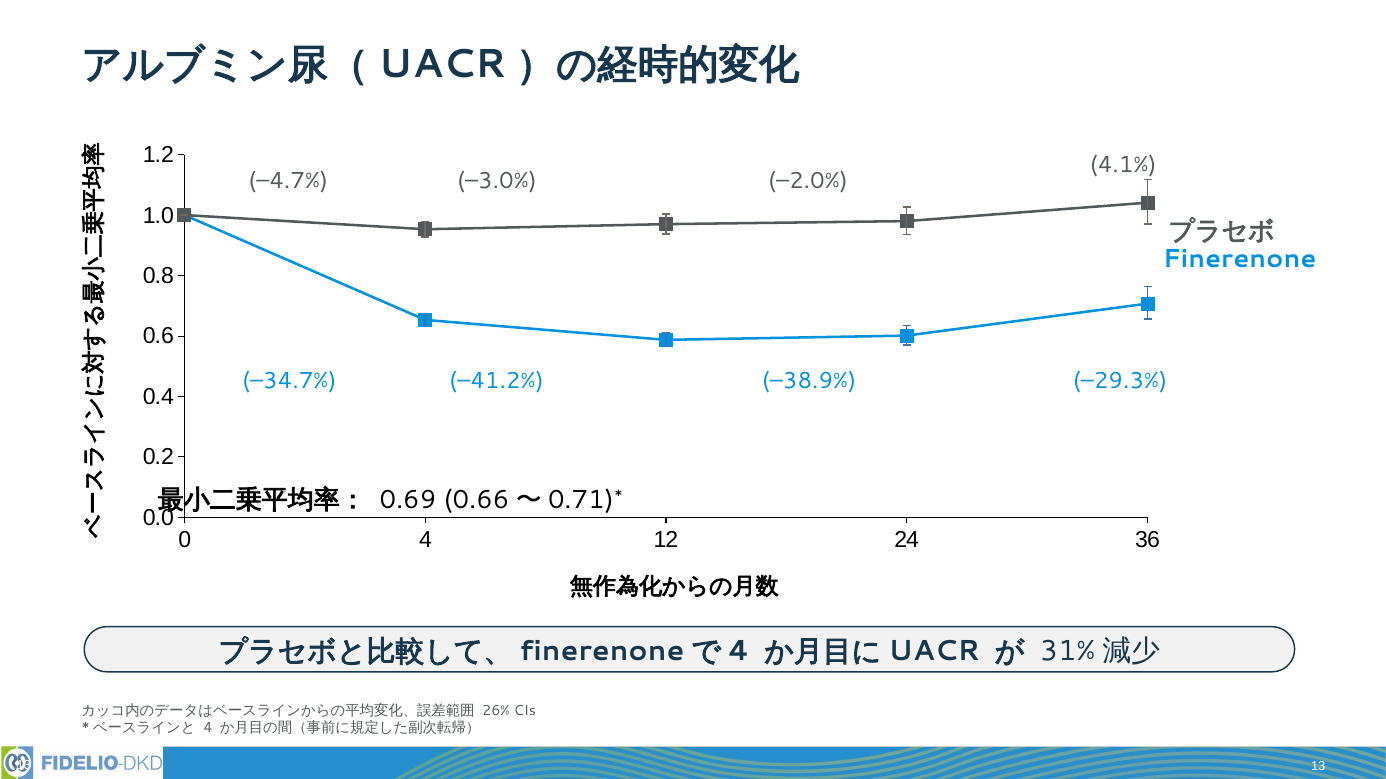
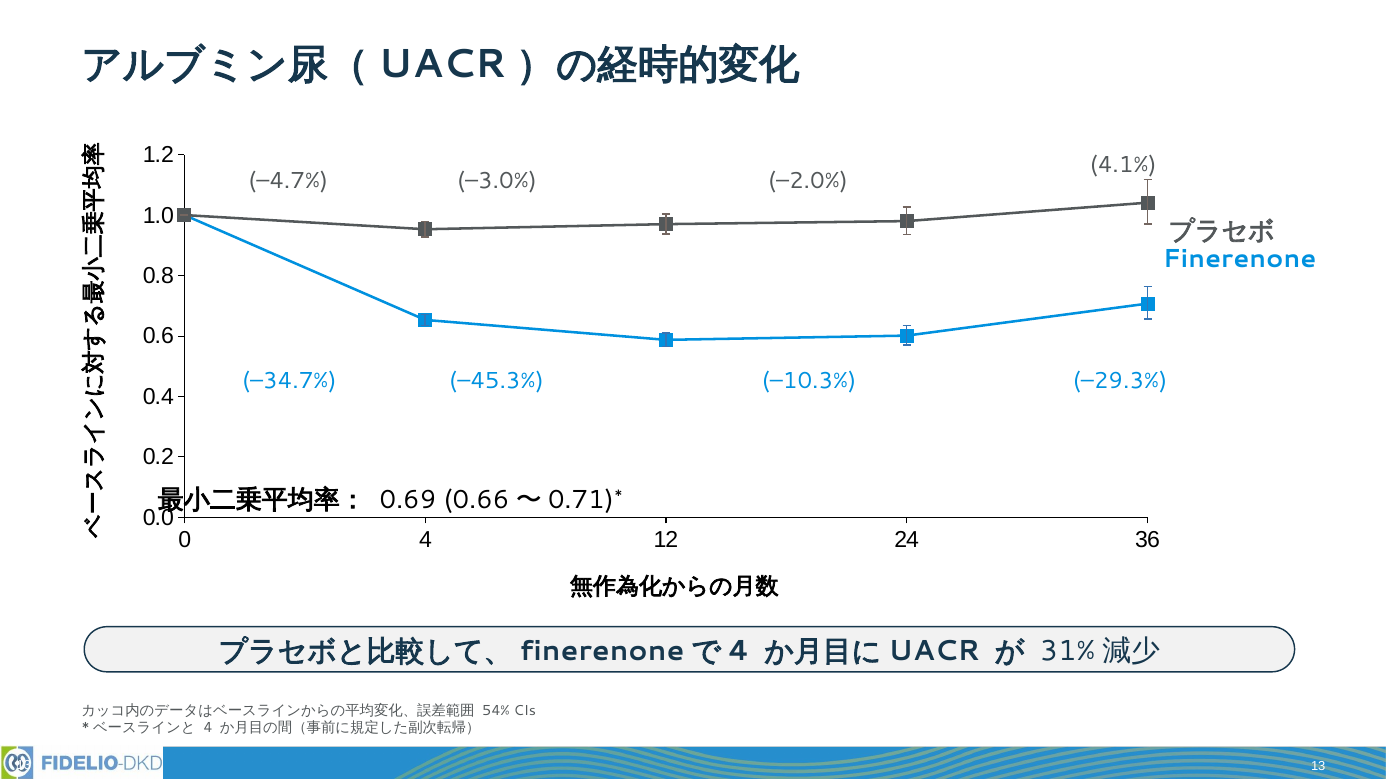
–41.2%: –41.2% -> –45.3% (496, 381)
–38.9%: –38.9% -> –10.3% (809, 381)
26%: 26% -> 54% (496, 711)
